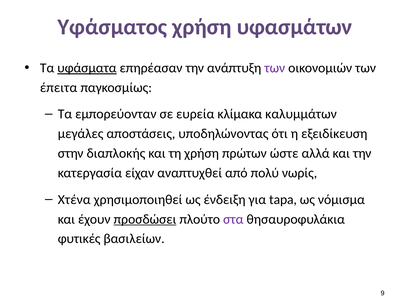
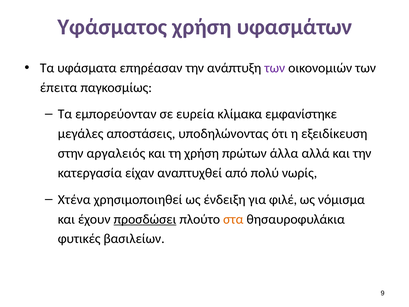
υφάσματα underline: present -> none (87, 68)
καλυμμάτων: καλυμμάτων -> εμφανίστηκε (301, 114)
διαπλοκής: διαπλοκής -> αργαλειός (116, 153)
ώστε: ώστε -> άλλα (284, 153)
tapa: tapa -> φιλέ (283, 199)
στα colour: purple -> orange (233, 219)
